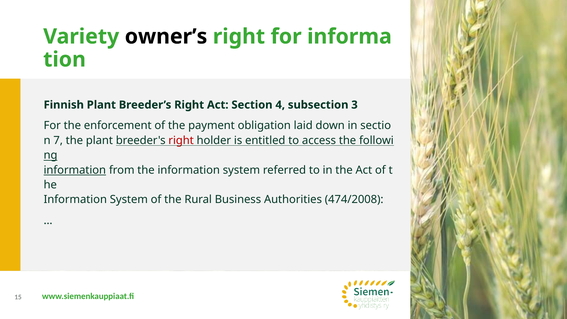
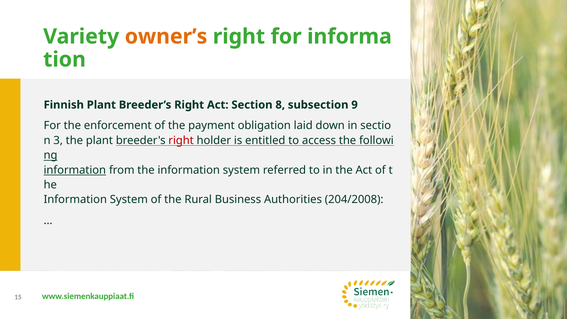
owner’s colour: black -> orange (166, 37)
4: 4 -> 8 (280, 105)
3: 3 -> 9 (355, 105)
7: 7 -> 3 (58, 140)
474/2008: 474/2008 -> 204/2008 (354, 200)
